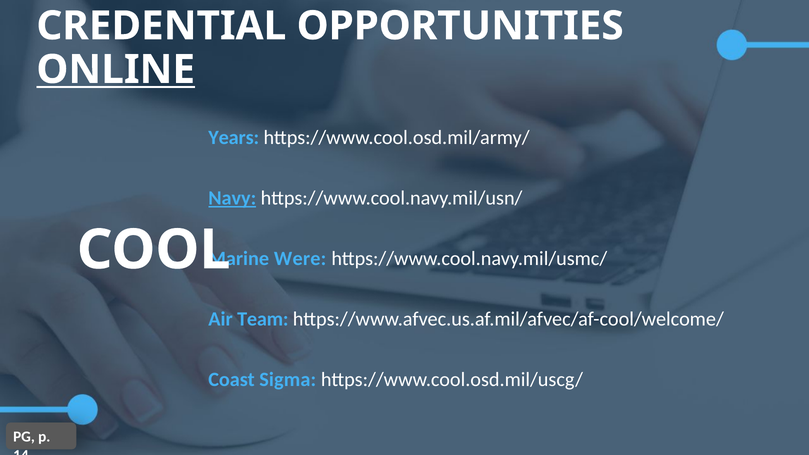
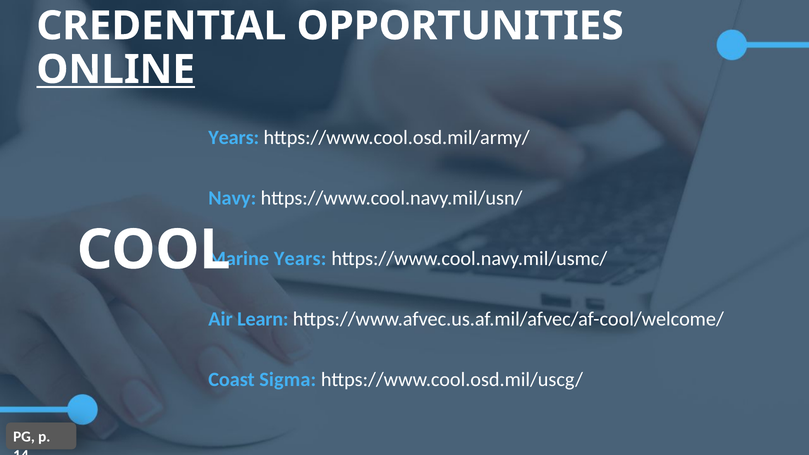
Navy underline: present -> none (232, 198)
Were: Were -> Years (300, 259)
Team: Team -> Learn (263, 319)
